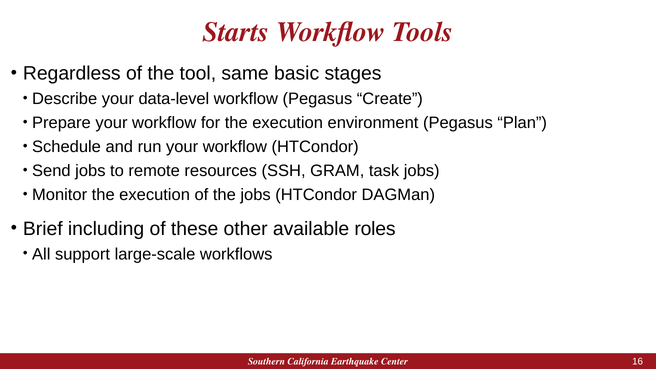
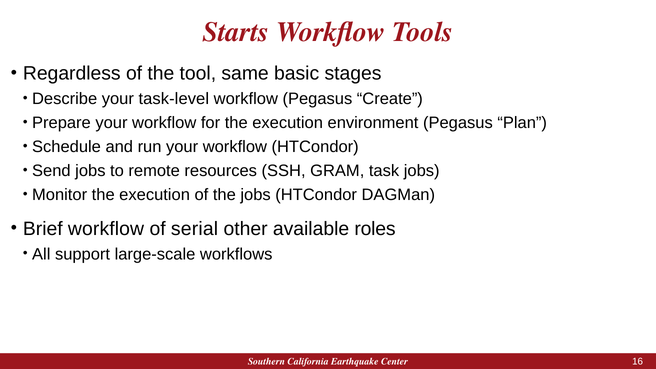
data-level: data-level -> task-level (174, 99)
Brief including: including -> workflow (106, 229)
these: these -> serial (195, 229)
